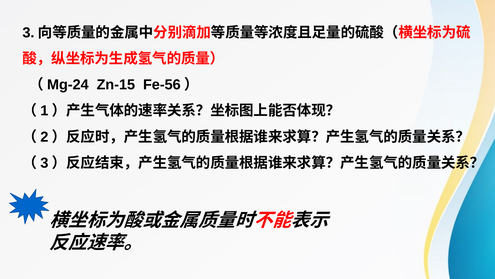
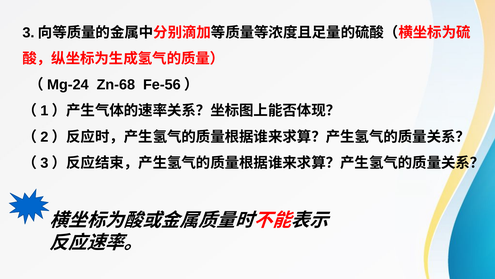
Zn-15: Zn-15 -> Zn-68 (116, 85)
